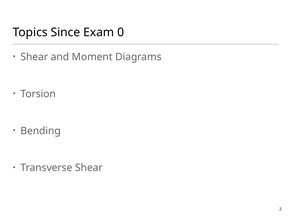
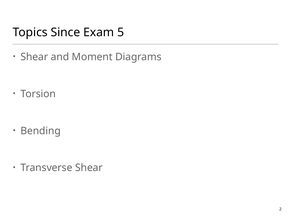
0: 0 -> 5 (121, 32)
